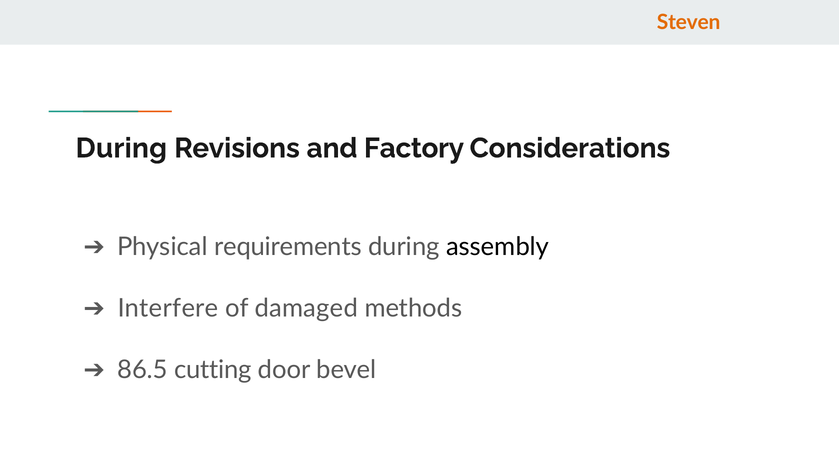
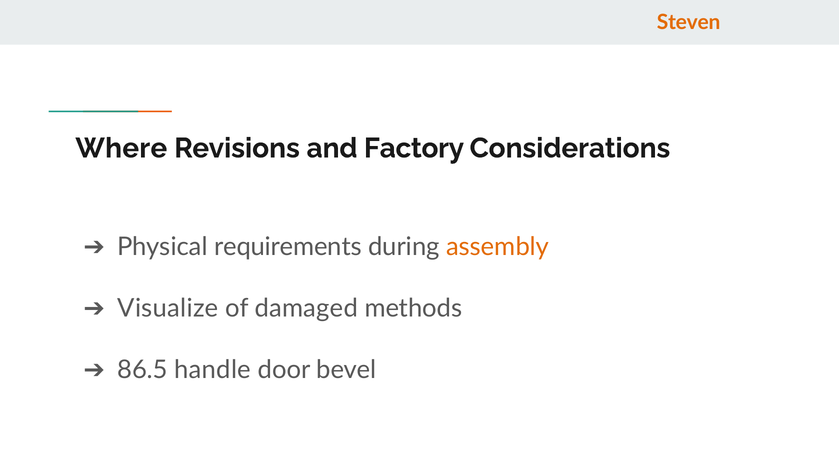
During: During -> Where (121, 148)
assembly colour: black -> orange (498, 247)
Interfere: Interfere -> Visualize (168, 308)
cutting: cutting -> handle (213, 370)
